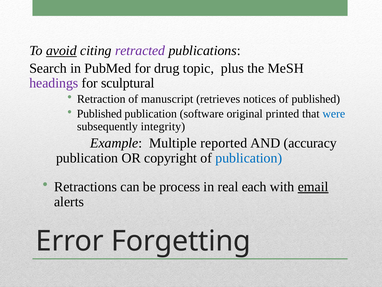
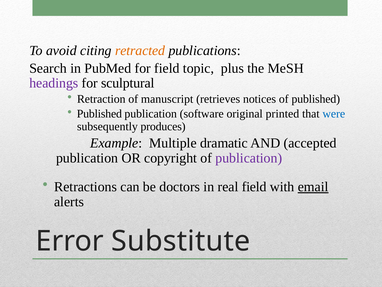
avoid underline: present -> none (61, 51)
retracted colour: purple -> orange (140, 51)
for drug: drug -> field (167, 68)
integrity: integrity -> produces (163, 126)
reported: reported -> dramatic (224, 143)
accuracy: accuracy -> accepted (310, 143)
publication colour: blue -> purple (249, 158)
process: process -> doctors (180, 186)
real each: each -> field (254, 186)
Forgetting: Forgetting -> Substitute (181, 241)
